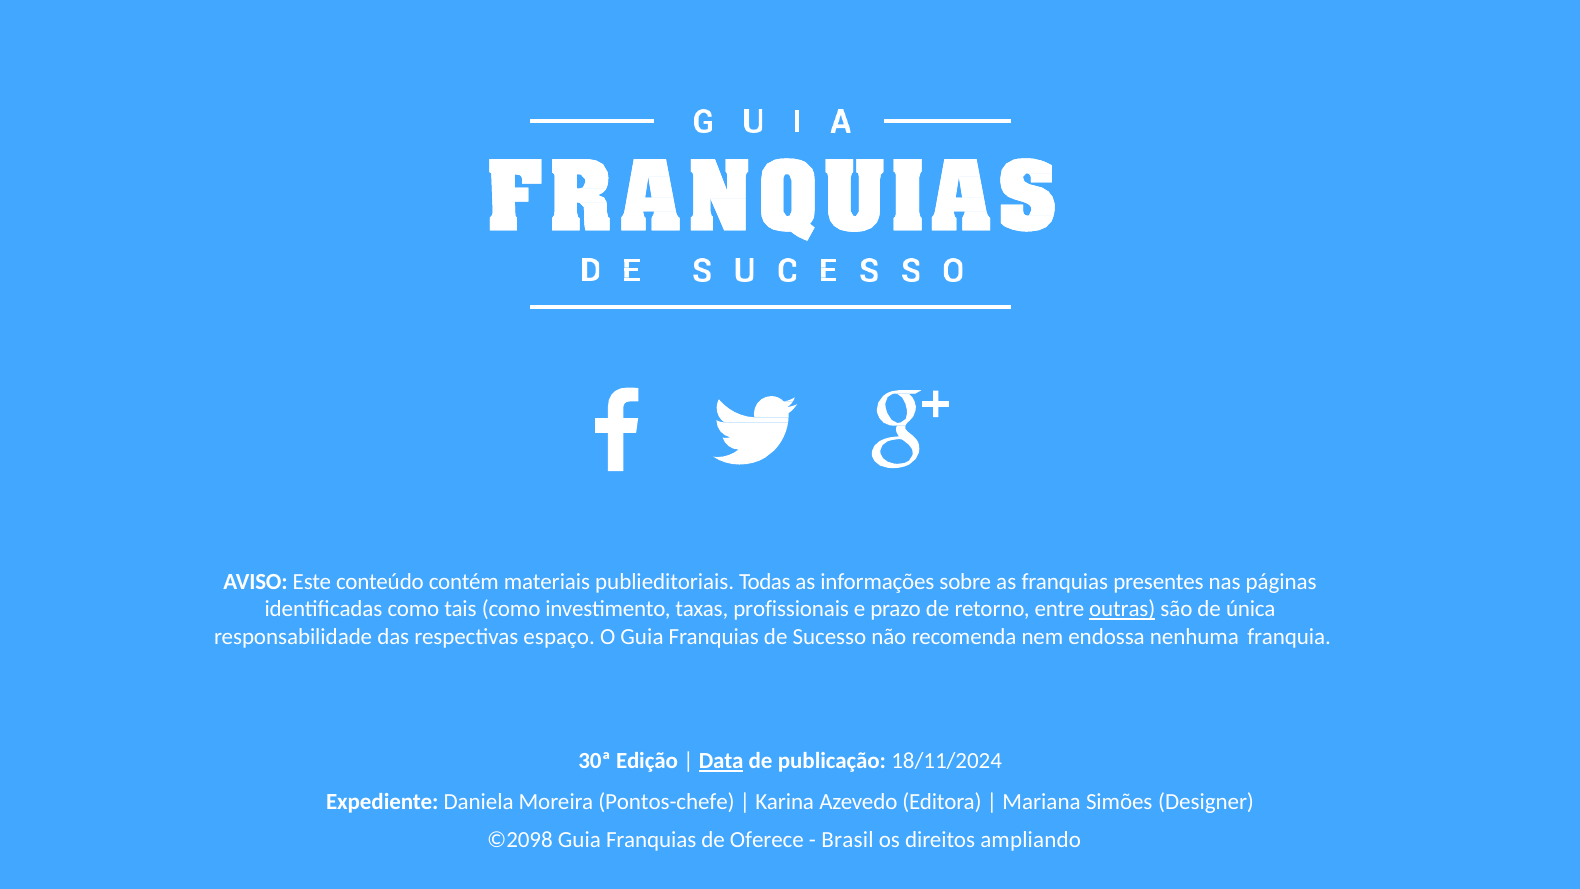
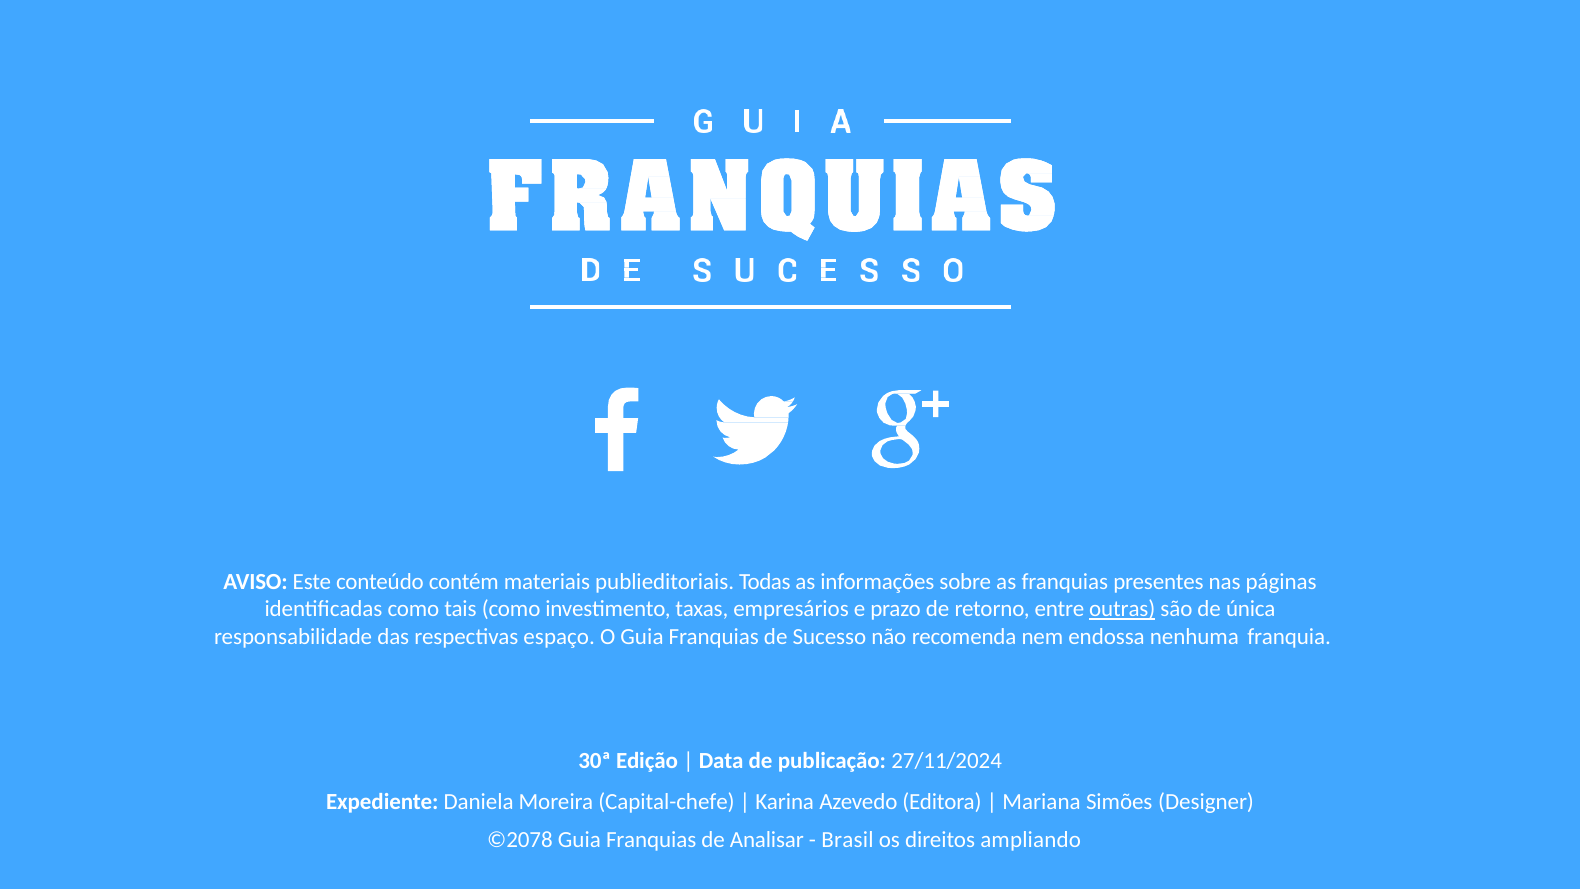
profissionais: profissionais -> empresários (791, 609)
Data underline: present -> none (721, 761)
18/11/2024: 18/11/2024 -> 27/11/2024 (947, 761)
Pontos-chefe: Pontos-chefe -> Capital-chefe (666, 802)
©2098: ©2098 -> ©2078 (520, 840)
Oferece: Oferece -> Analisar (767, 840)
